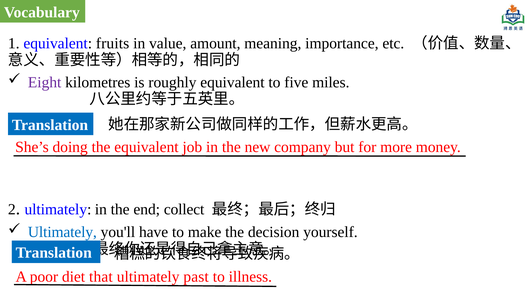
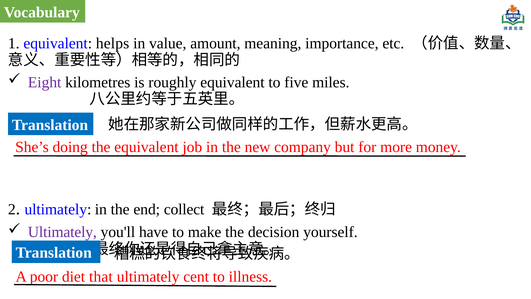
fruits: fruits -> helps (113, 43)
Ultimately colour: blue -> purple (62, 232)
past: past -> cent (196, 276)
